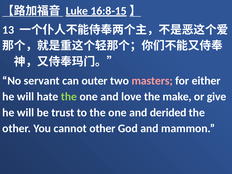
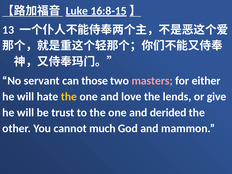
outer: outer -> those (95, 81)
the colour: light green -> yellow (69, 97)
make: make -> lends (177, 97)
cannot other: other -> much (102, 128)
